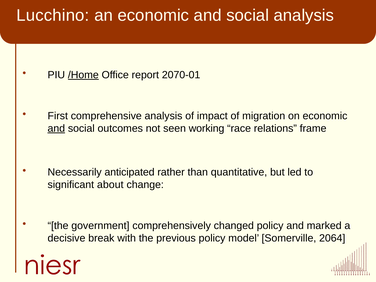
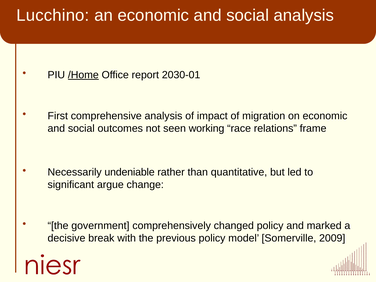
2070-01: 2070-01 -> 2030-01 (181, 75)
and underline: present -> none (56, 128)
anticipated: anticipated -> undeniable (130, 172)
about: about -> argue (110, 185)
2064: 2064 -> 2009 (332, 238)
